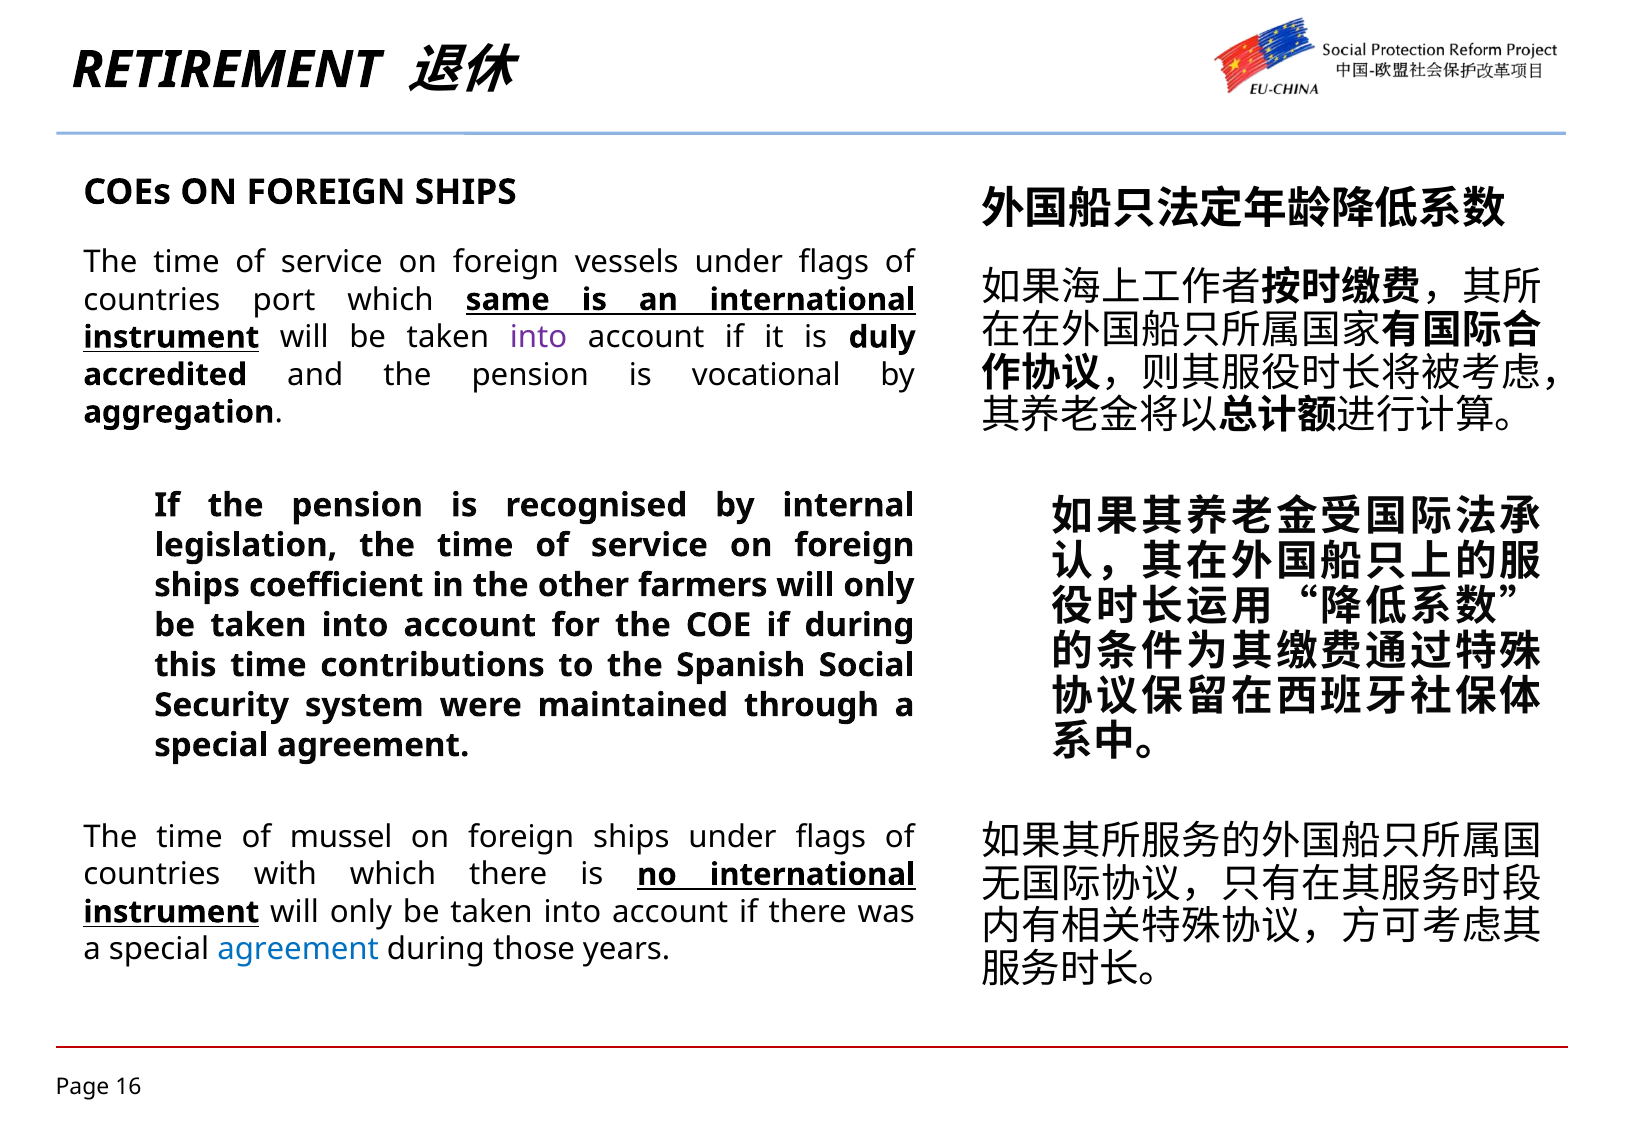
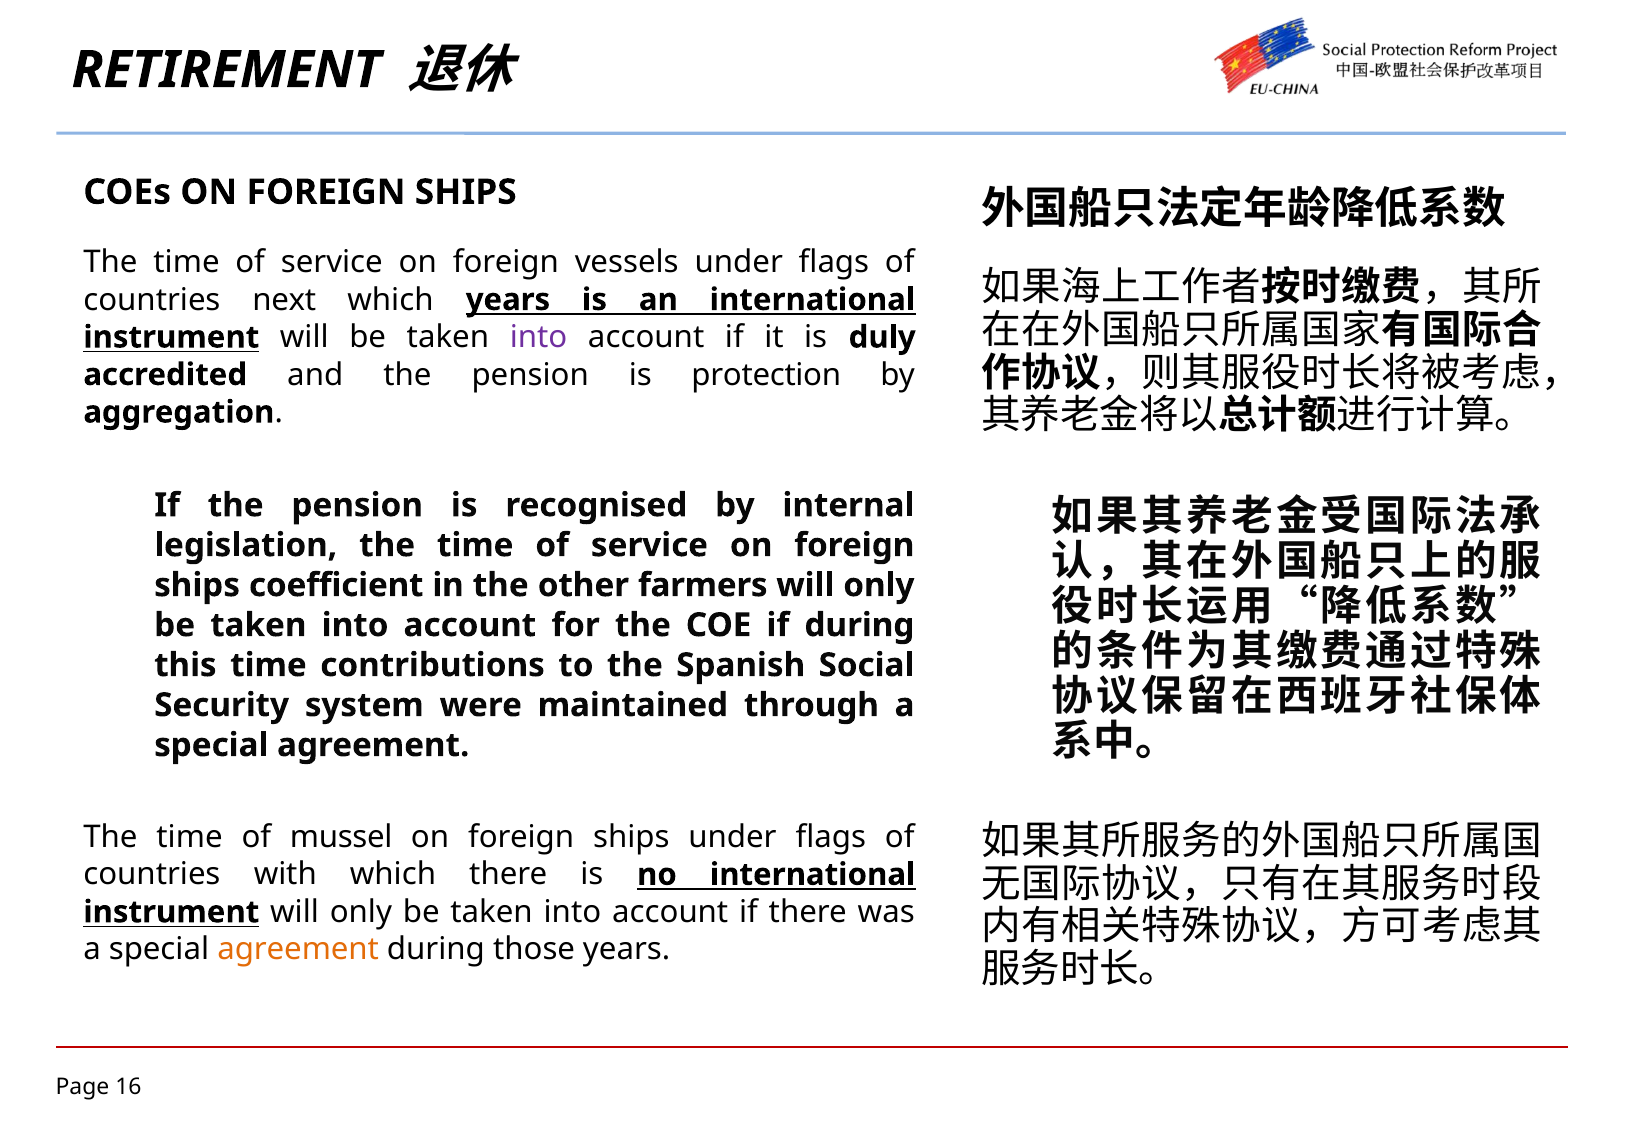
port: port -> next (284, 300)
which same: same -> years (508, 300)
vocational: vocational -> protection (766, 375)
agreement colour: blue -> orange (298, 950)
